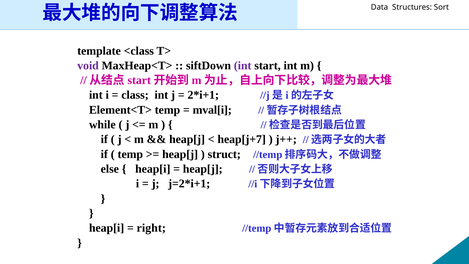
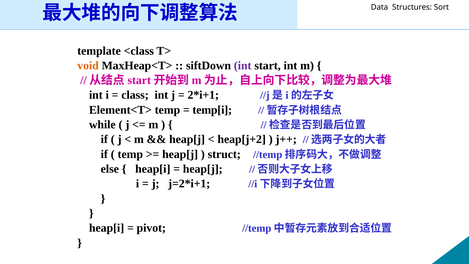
void colour: purple -> orange (88, 66)
mval[i: mval[i -> temp[i (212, 110)
heap[j+7: heap[j+7 -> heap[j+2 (242, 139)
right: right -> pivot (151, 228)
